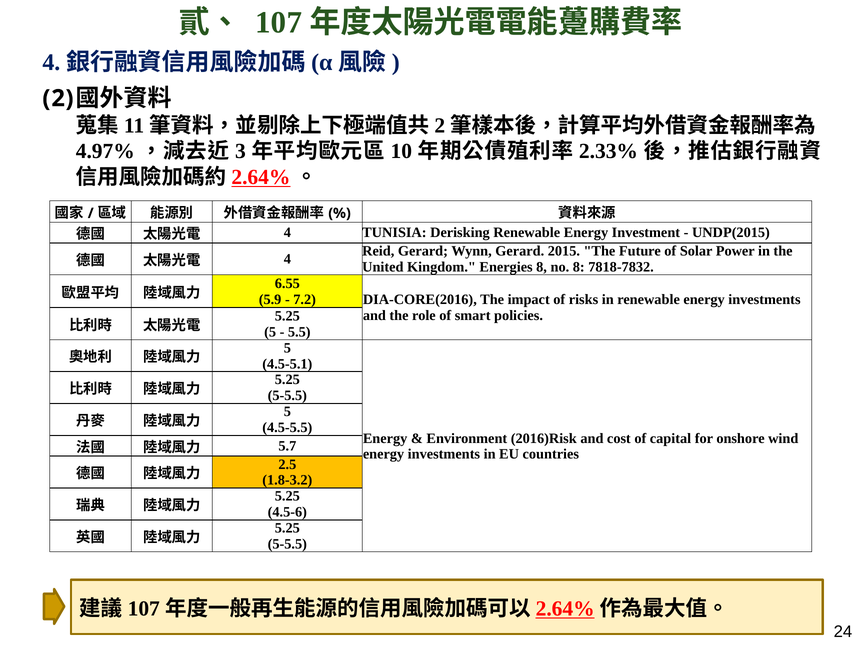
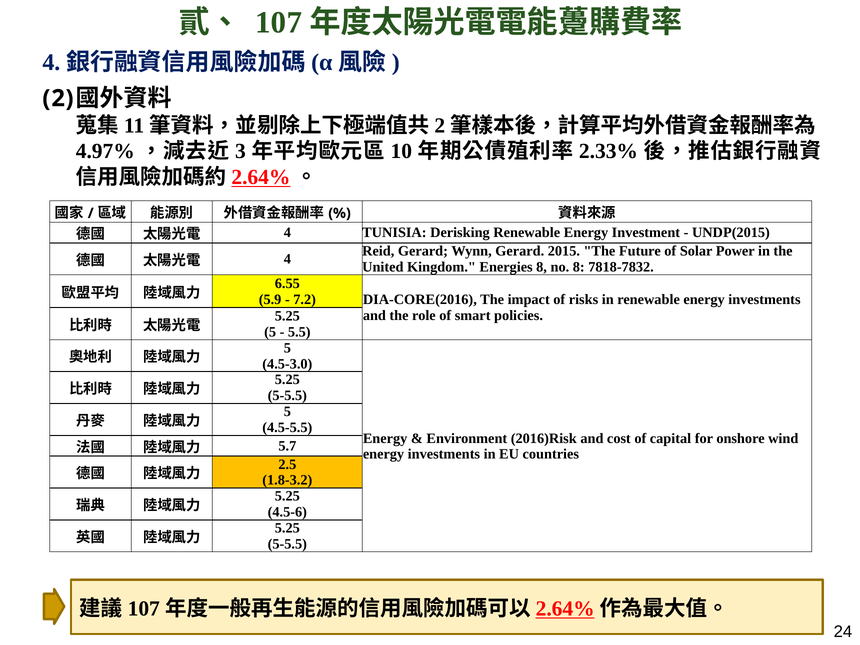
4.5-5.1: 4.5-5.1 -> 4.5-3.0 (287, 364)
